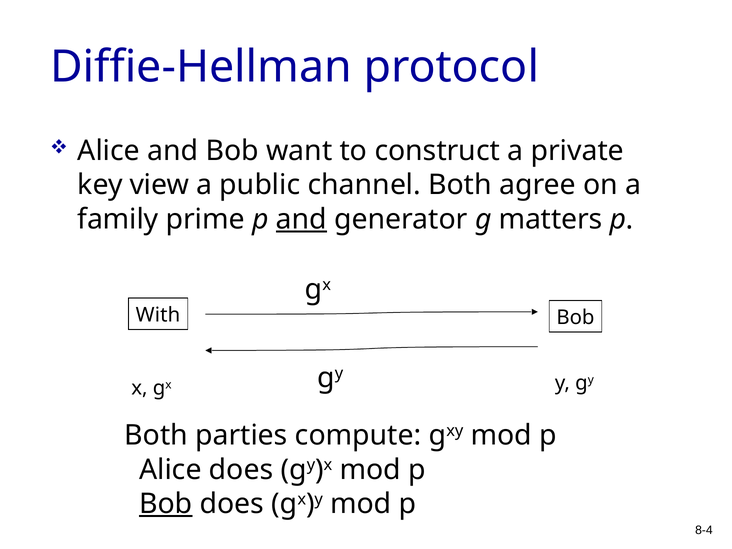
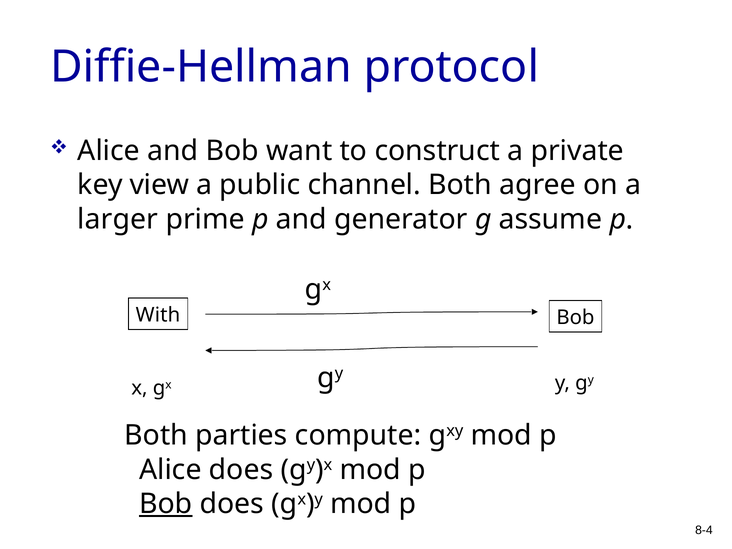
family: family -> larger (118, 219)
and underline: present -> none (301, 219)
matters: matters -> assume (550, 219)
